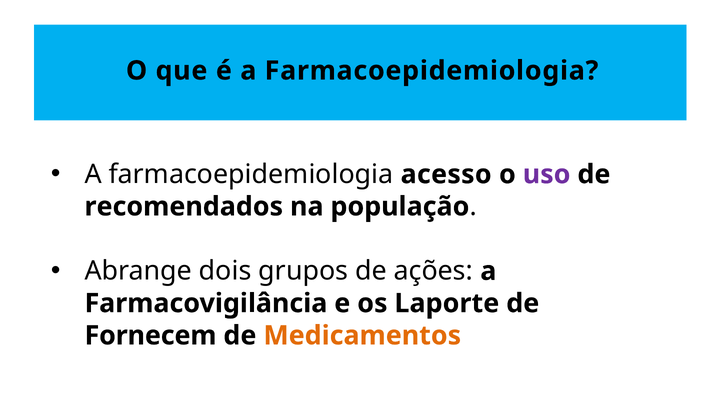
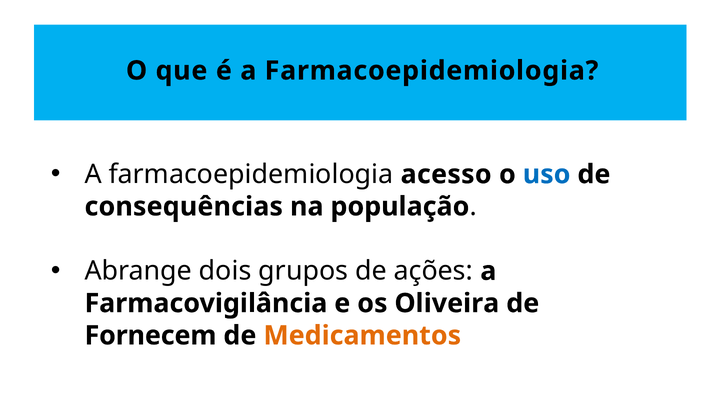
uso colour: purple -> blue (547, 174)
recomendados: recomendados -> consequências (184, 206)
Laporte: Laporte -> Oliveira (447, 303)
